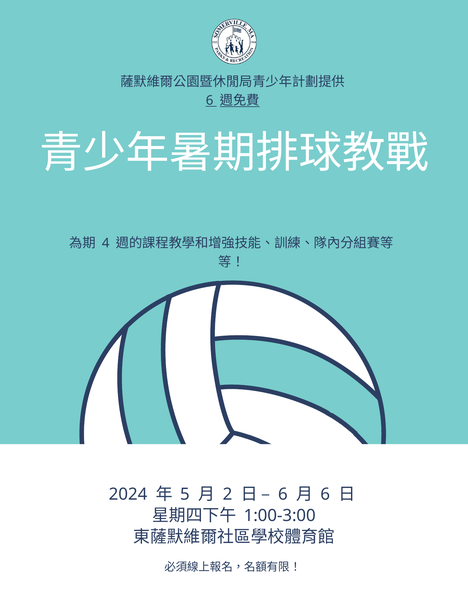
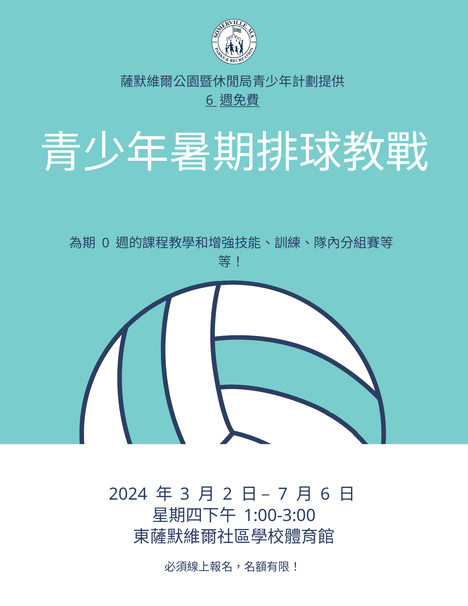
4: 4 -> 0 (106, 243)
5: 5 -> 3 (185, 494)
6: 6 -> 7 (283, 494)
